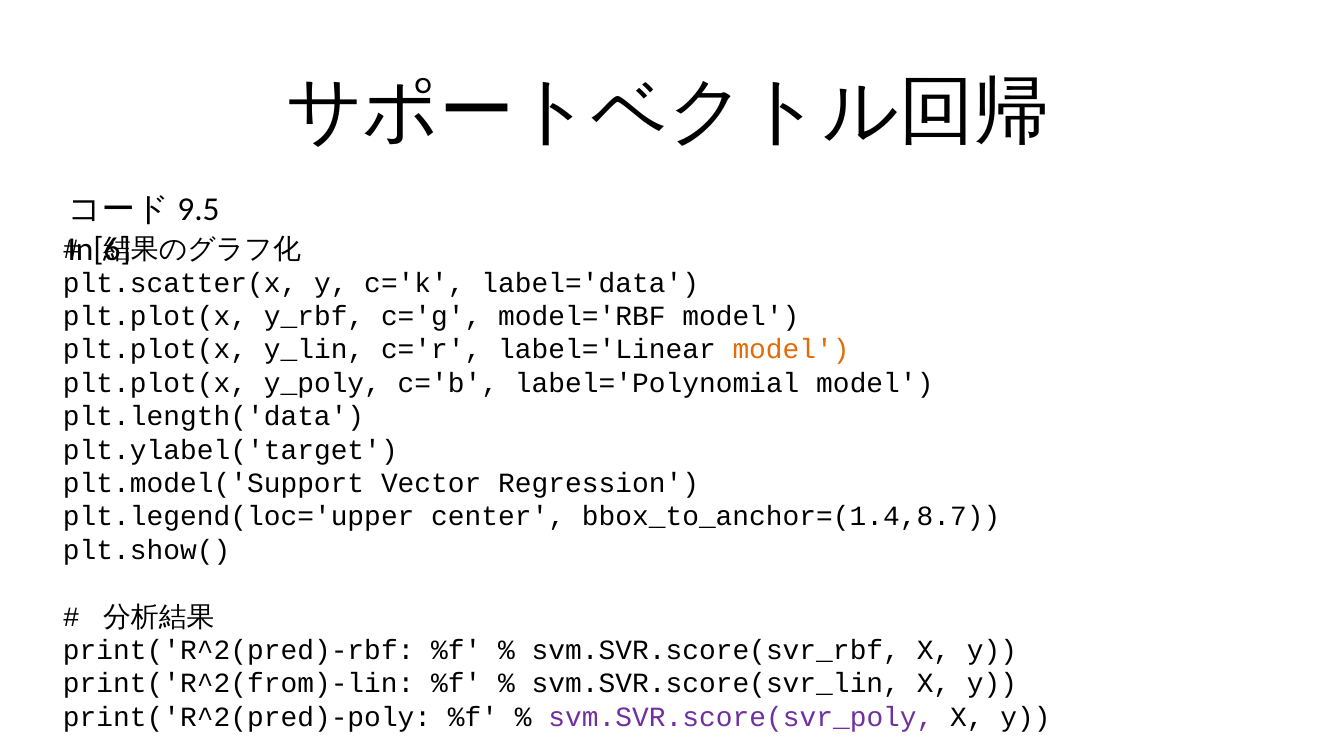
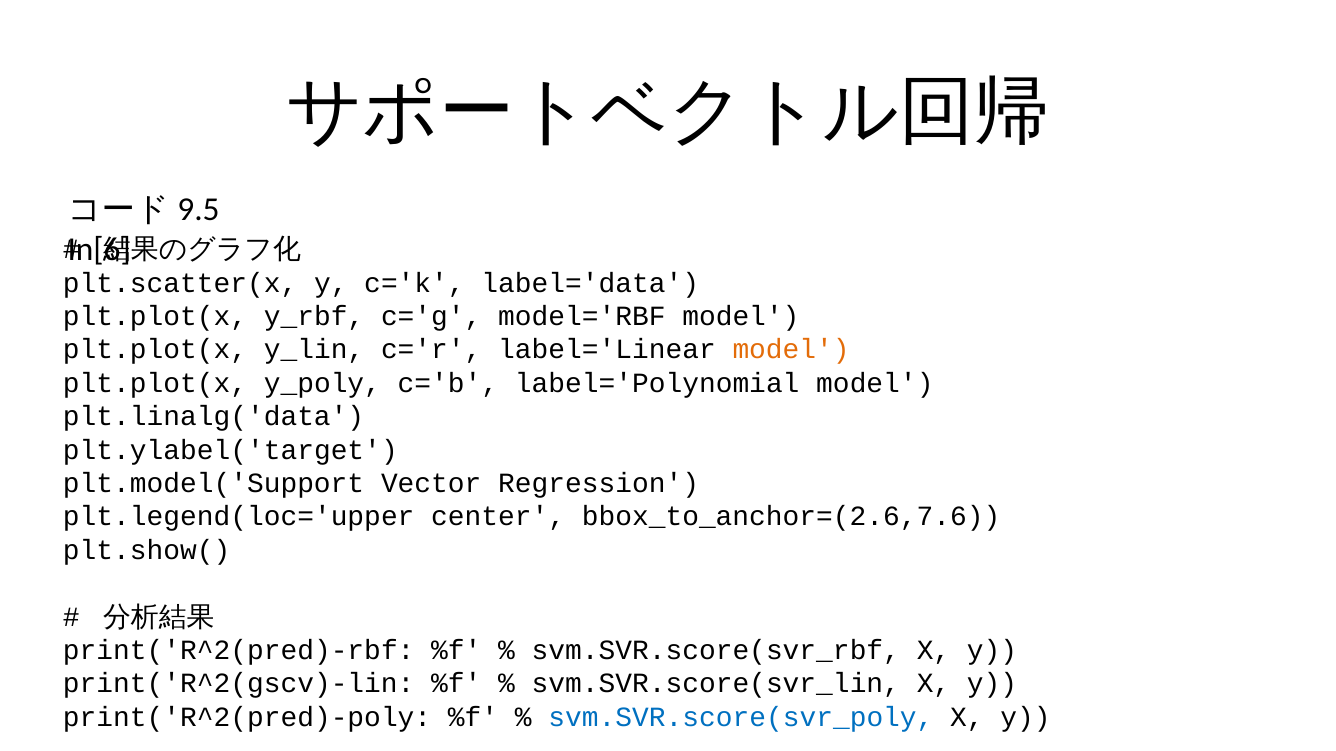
plt.length('data: plt.length('data -> plt.linalg('data (214, 417)
bbox_to_anchor=(1.4,8.7: bbox_to_anchor=(1.4,8.7 -> bbox_to_anchor=(2.6,7.6 (791, 517)
print('R^2(from)-lin: print('R^2(from)-lin -> print('R^2(gscv)-lin (239, 684)
svm.SVR.score(svr_poly colour: purple -> blue (741, 718)
